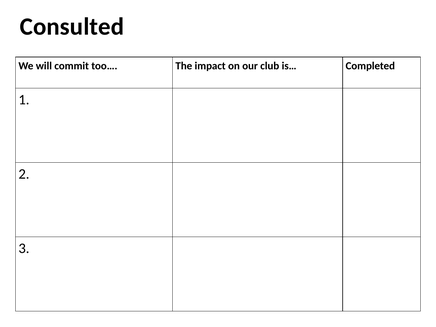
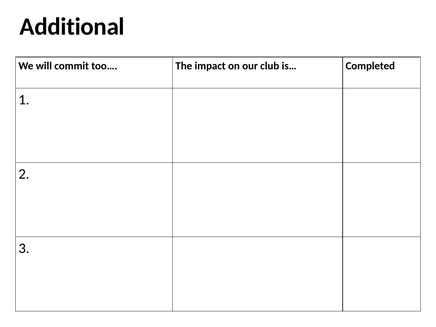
Consulted: Consulted -> Additional (72, 27)
